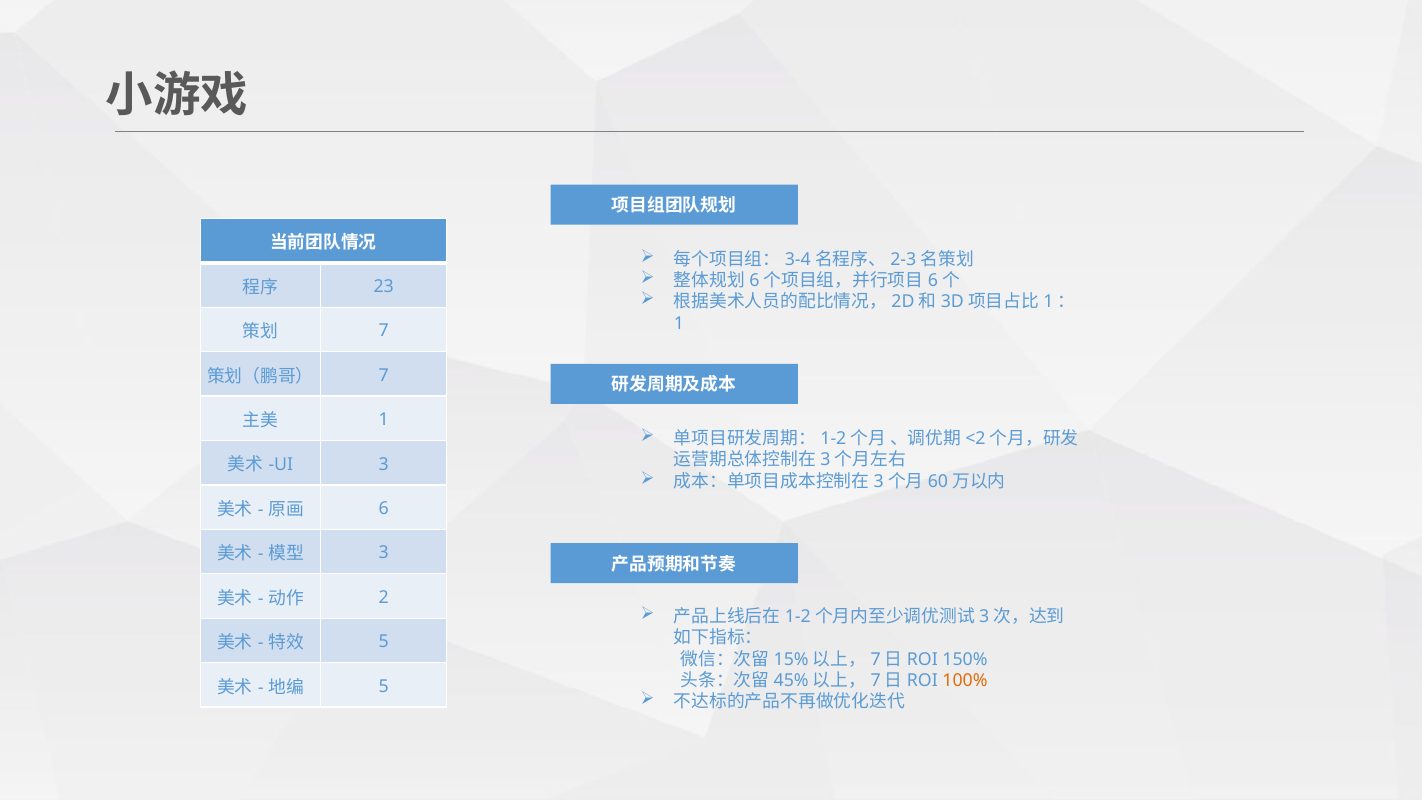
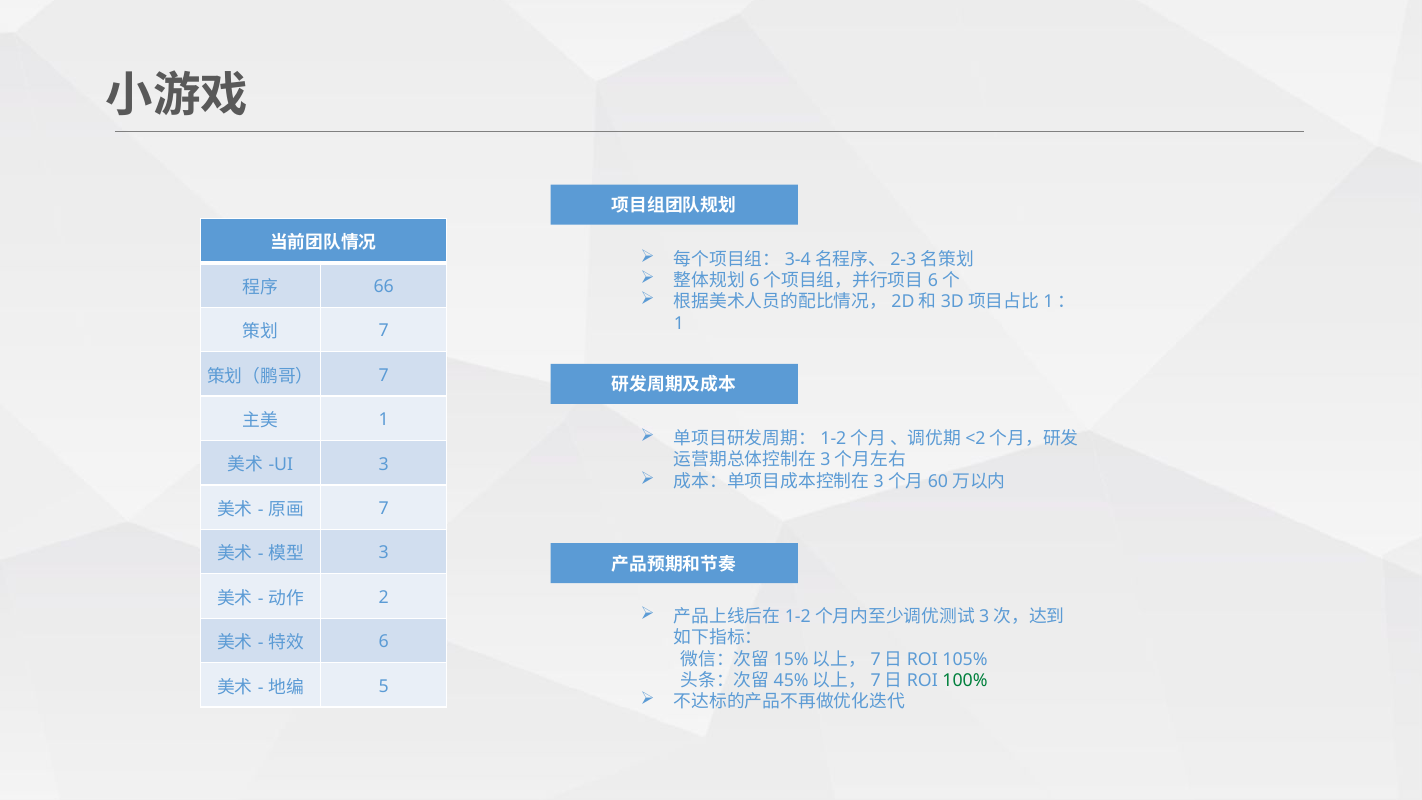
23: 23 -> 66 (384, 286)
6: 6 -> 7 (384, 509)
5: 5 -> 6 (384, 642)
150%: 150% -> 105% (965, 659)
100% colour: orange -> green (965, 680)
